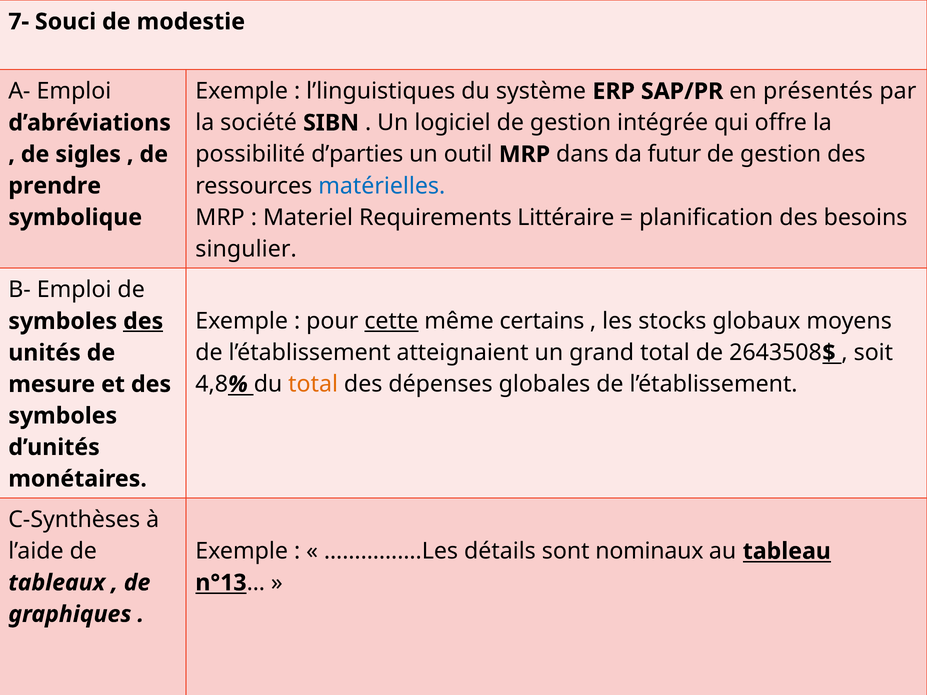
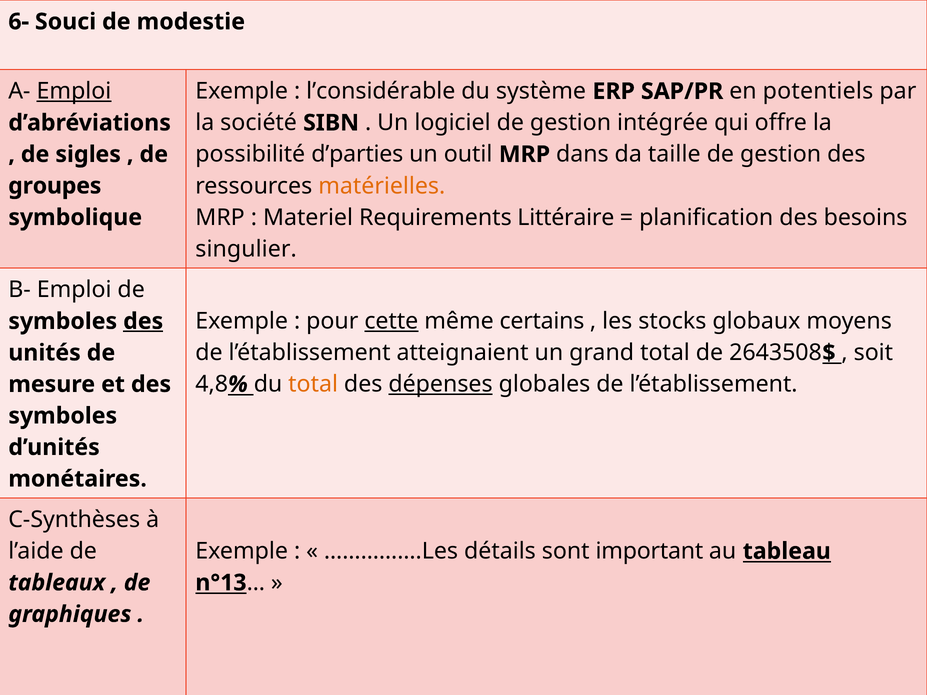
7-: 7- -> 6- (19, 22)
Emploi underline: none -> present (74, 91)
l’linguistiques: l’linguistiques -> l’considérable (381, 91)
présentés: présentés -> potentiels (818, 91)
futur: futur -> taille (674, 154)
matérielles colour: blue -> orange (382, 186)
prendre: prendre -> groupes (55, 186)
dépenses underline: none -> present (441, 384)
nominaux: nominaux -> important (649, 551)
